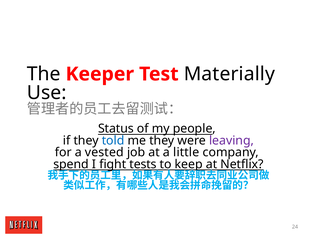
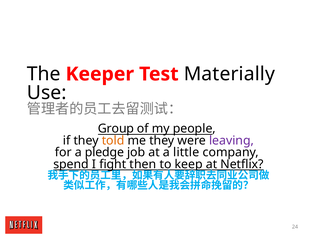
Status: Status -> Group (116, 129)
told colour: blue -> orange (113, 140)
vested: vested -> pledge (104, 152)
tests: tests -> then (143, 164)
